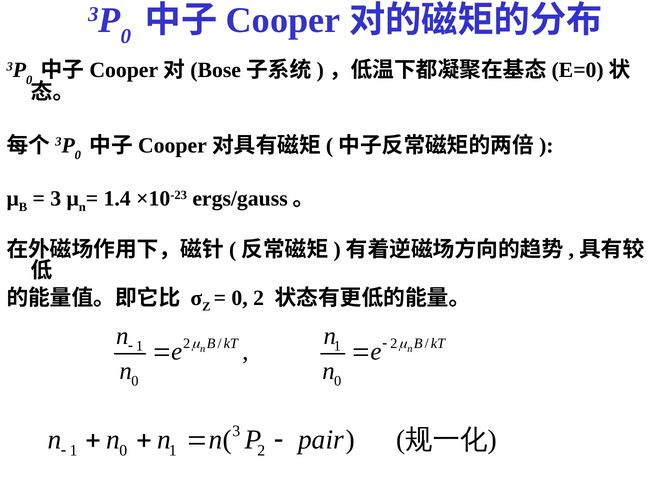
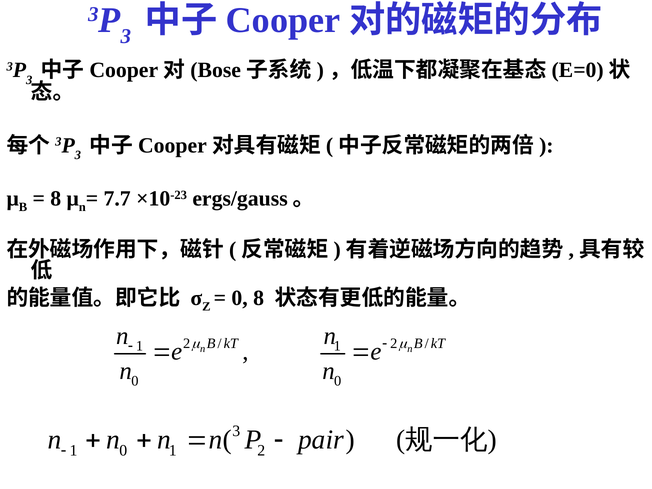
0: 0 -> 3 (126, 36)
0: 0 -> 3 (29, 80)
0: 0 -> 3 (78, 155)
3: 3 -> 8 (56, 199)
1.4: 1.4 -> 7.7 (117, 199)
0 2: 2 -> 8 (259, 298)
